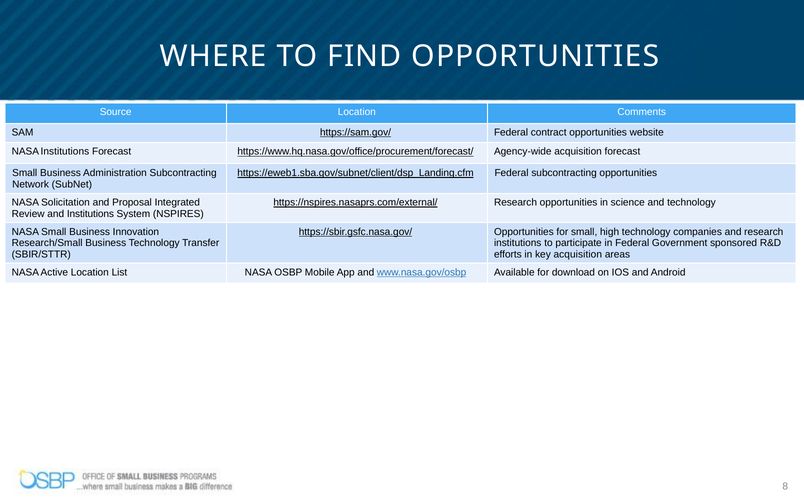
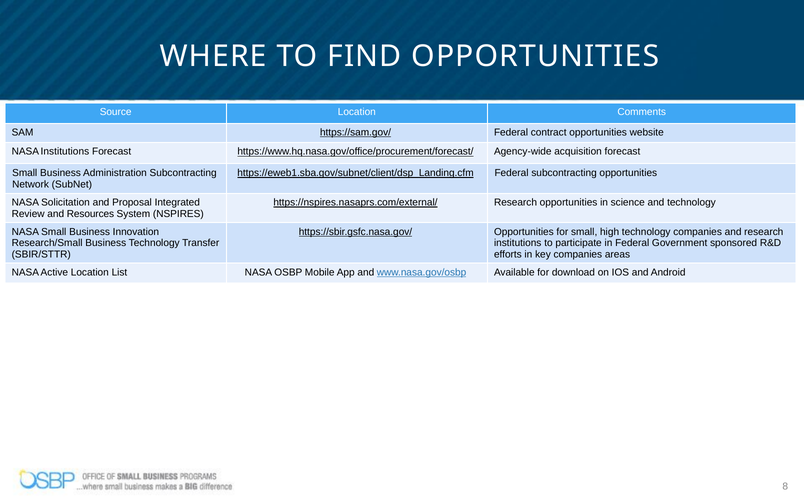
and Institutions: Institutions -> Resources (90, 214)
key acquisition: acquisition -> companies (578, 255)
